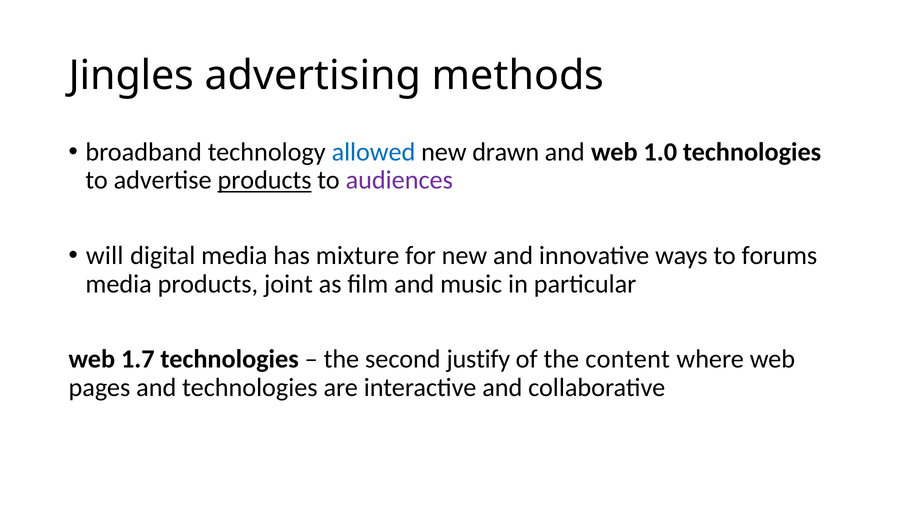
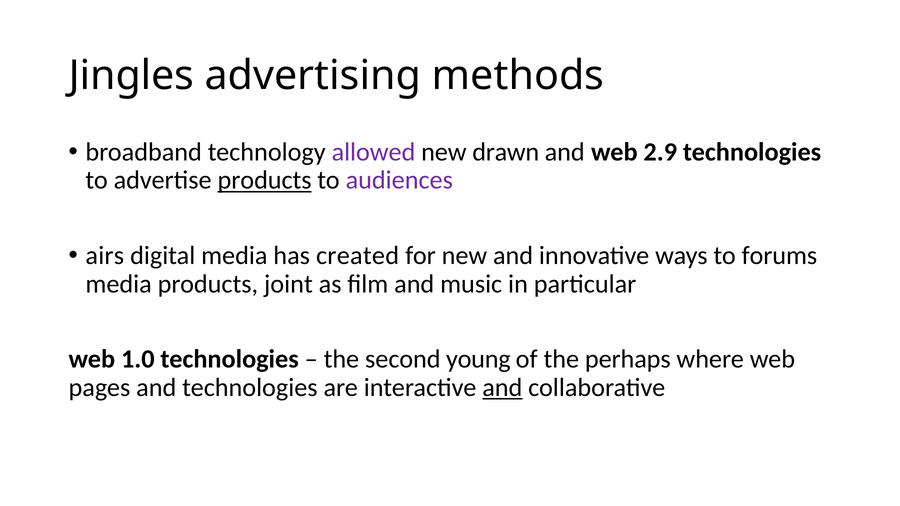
allowed colour: blue -> purple (373, 152)
1.0: 1.0 -> 2.9 (660, 152)
will: will -> airs (105, 256)
mixture: mixture -> created (358, 256)
1.7: 1.7 -> 1.0 (138, 359)
justify: justify -> young (478, 359)
content: content -> perhaps (628, 359)
and underline: none -> present (502, 388)
